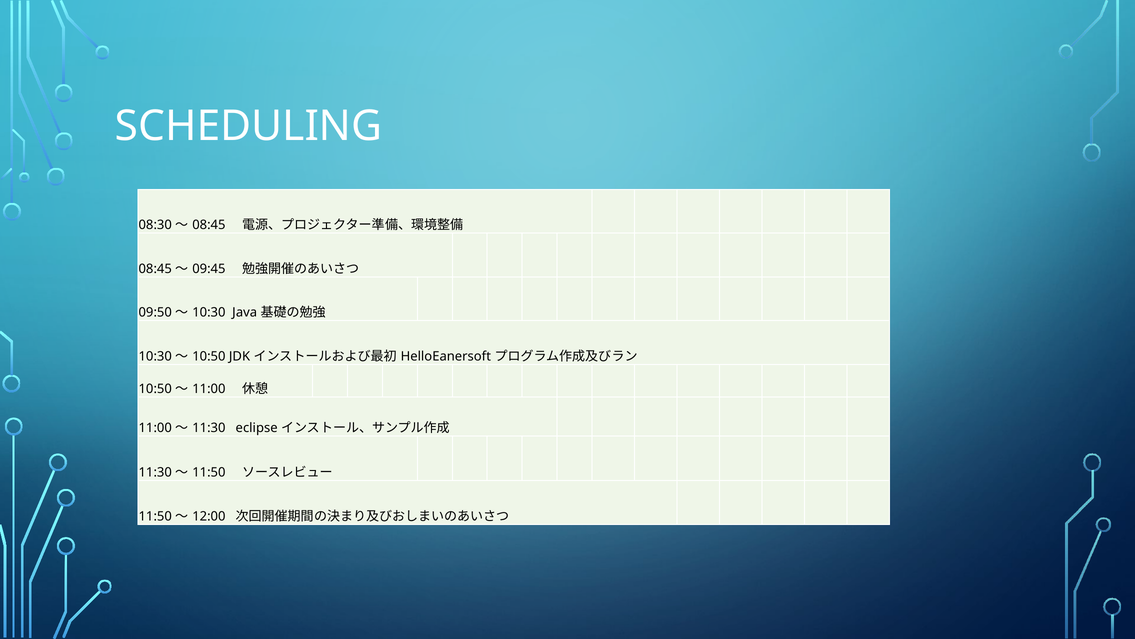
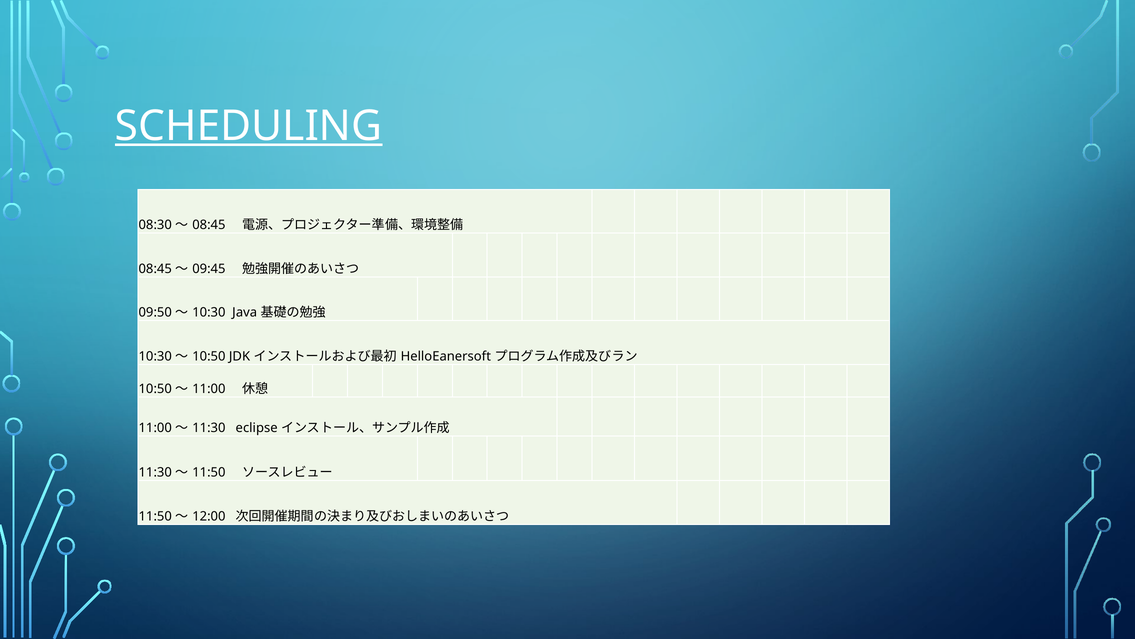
SCHEDULING underline: none -> present (249, 126)
